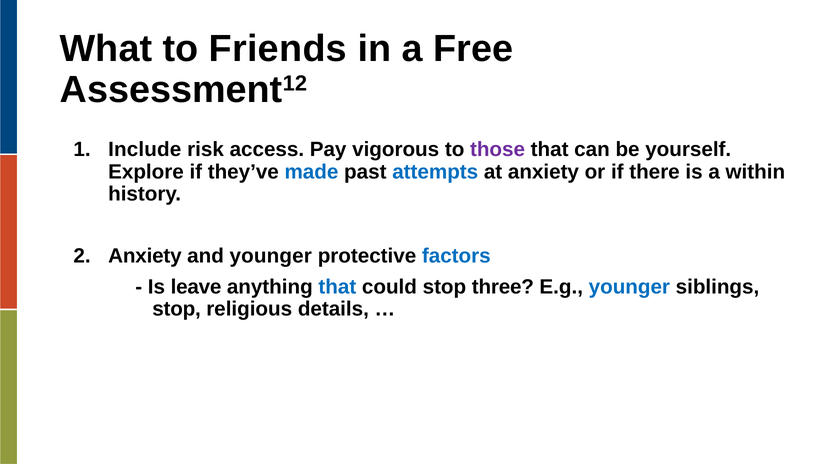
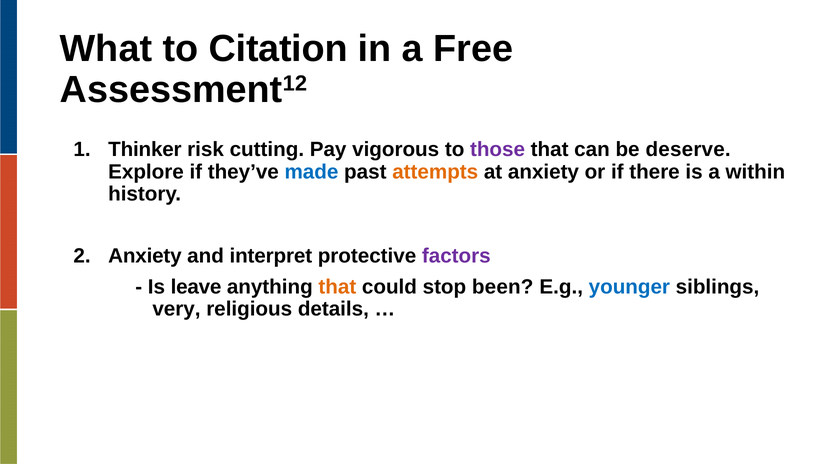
Friends: Friends -> Citation (278, 49)
Include: Include -> Thinker (145, 150)
access: access -> cutting (267, 150)
yourself: yourself -> deserve (688, 150)
attempts colour: blue -> orange (435, 172)
and younger: younger -> interpret (271, 256)
factors colour: blue -> purple (456, 256)
that colour: blue -> orange (337, 287)
three: three -> been (503, 287)
stop: stop -> very (176, 309)
